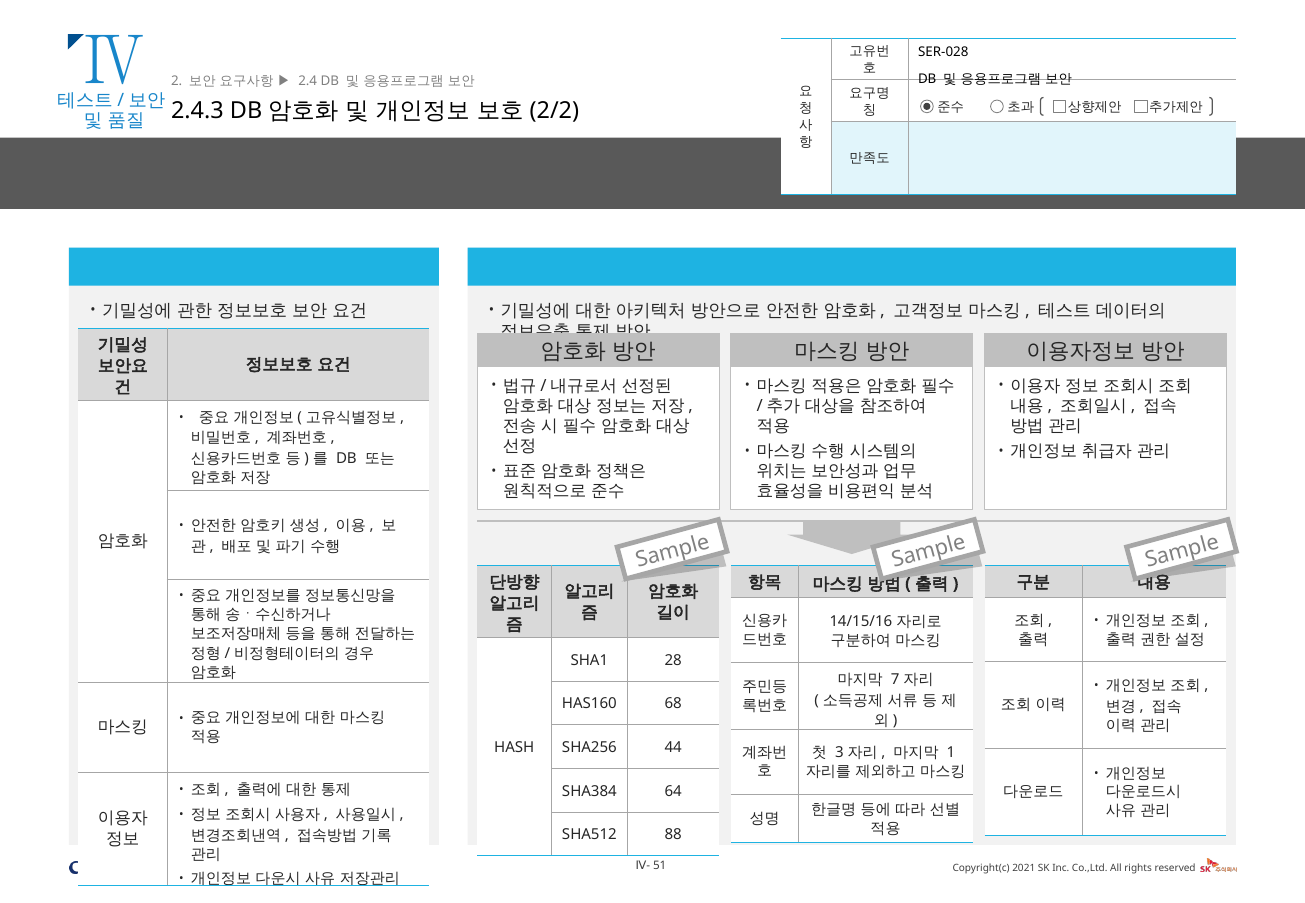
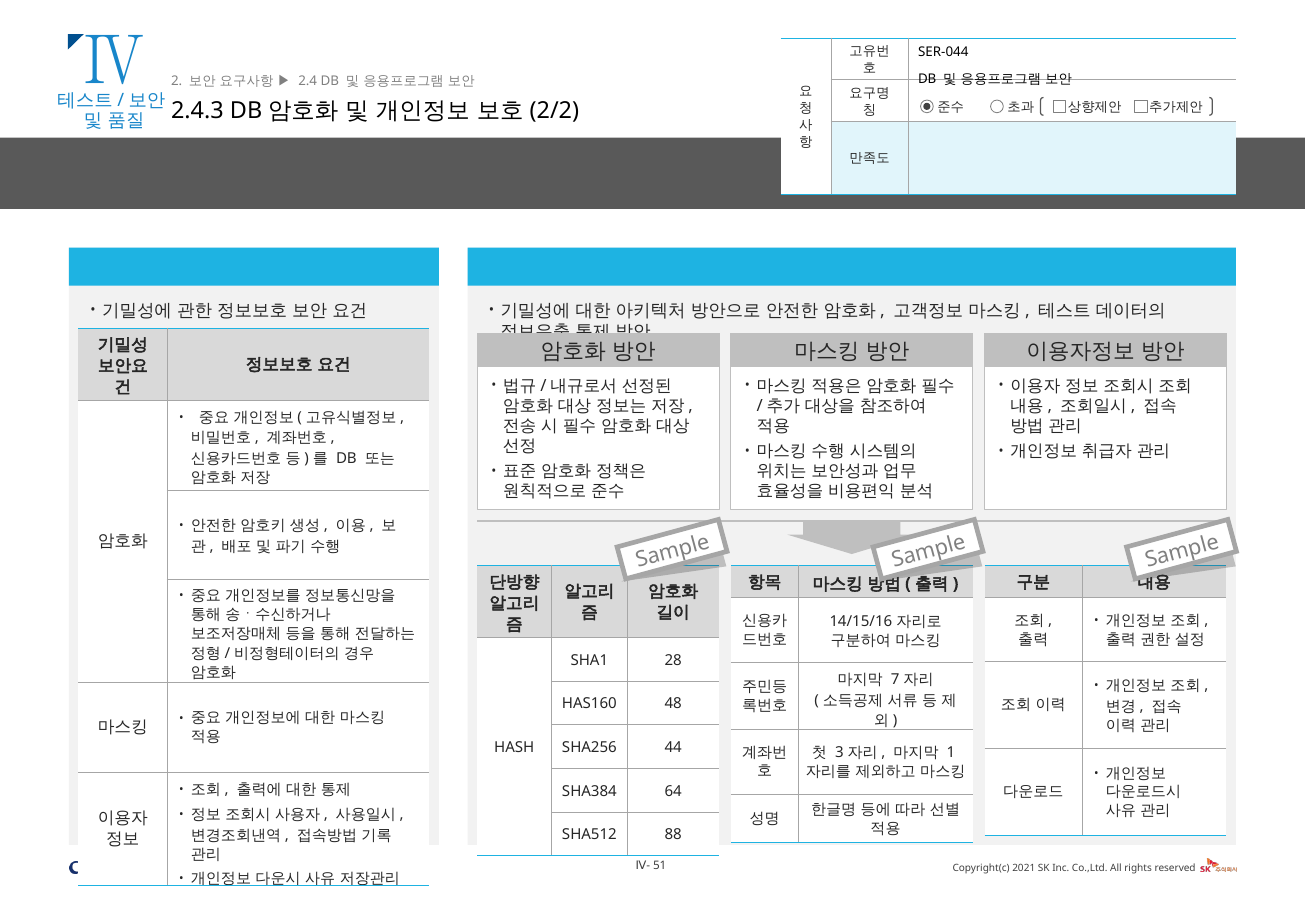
SER-028: SER-028 -> SER-044 (943, 52)
68: 68 -> 48 (673, 704)
